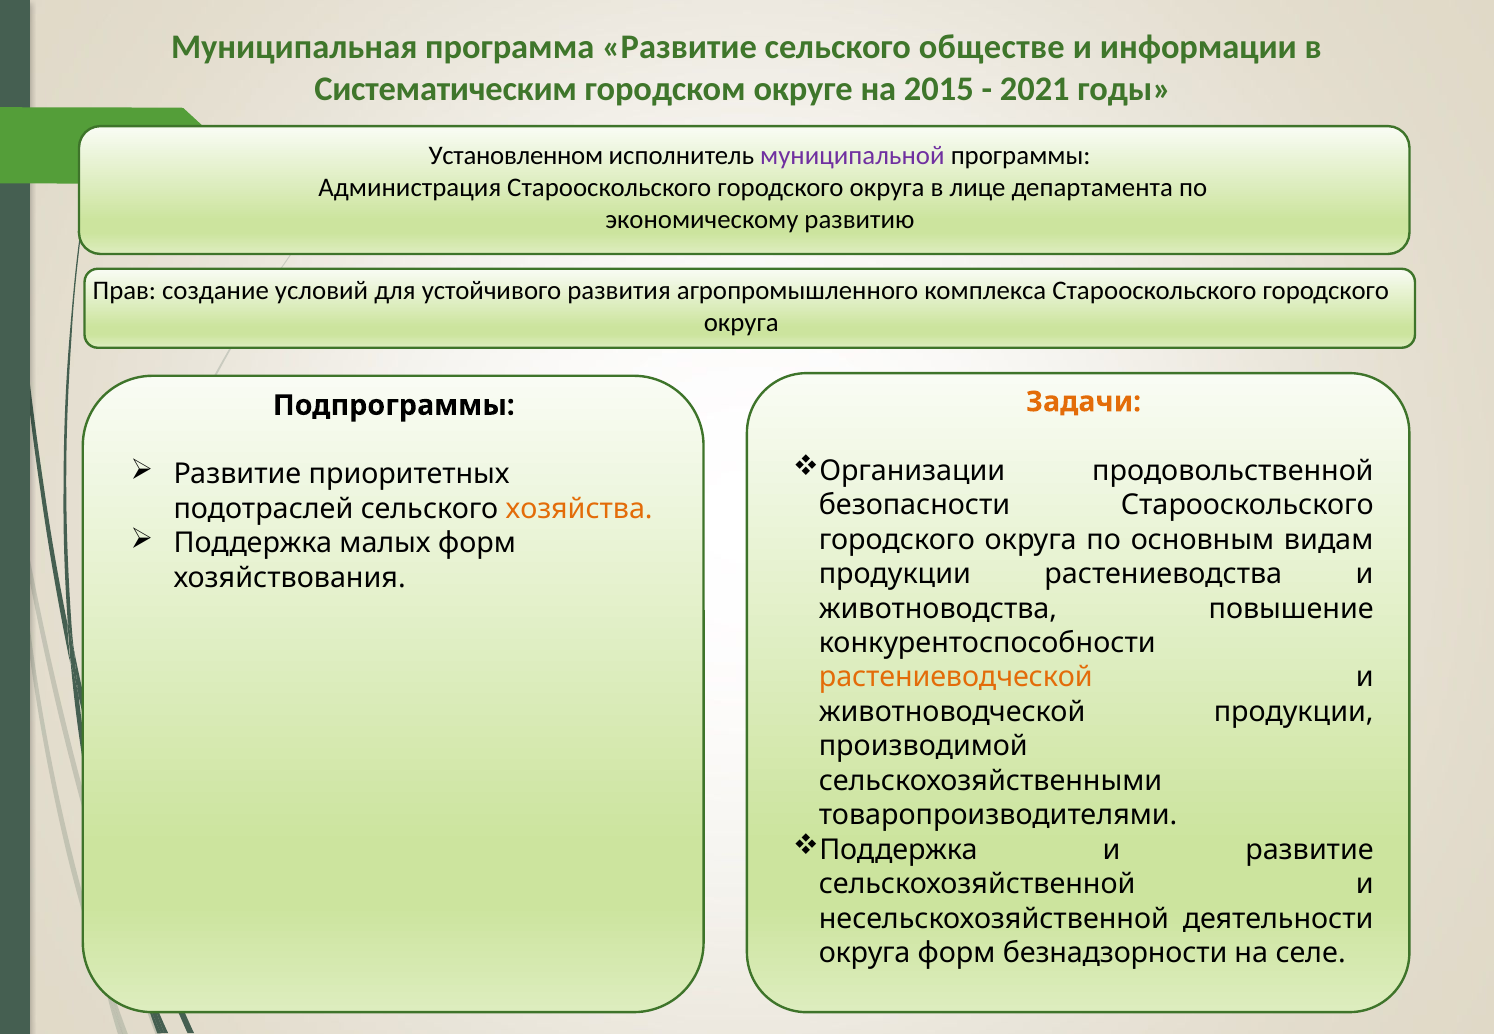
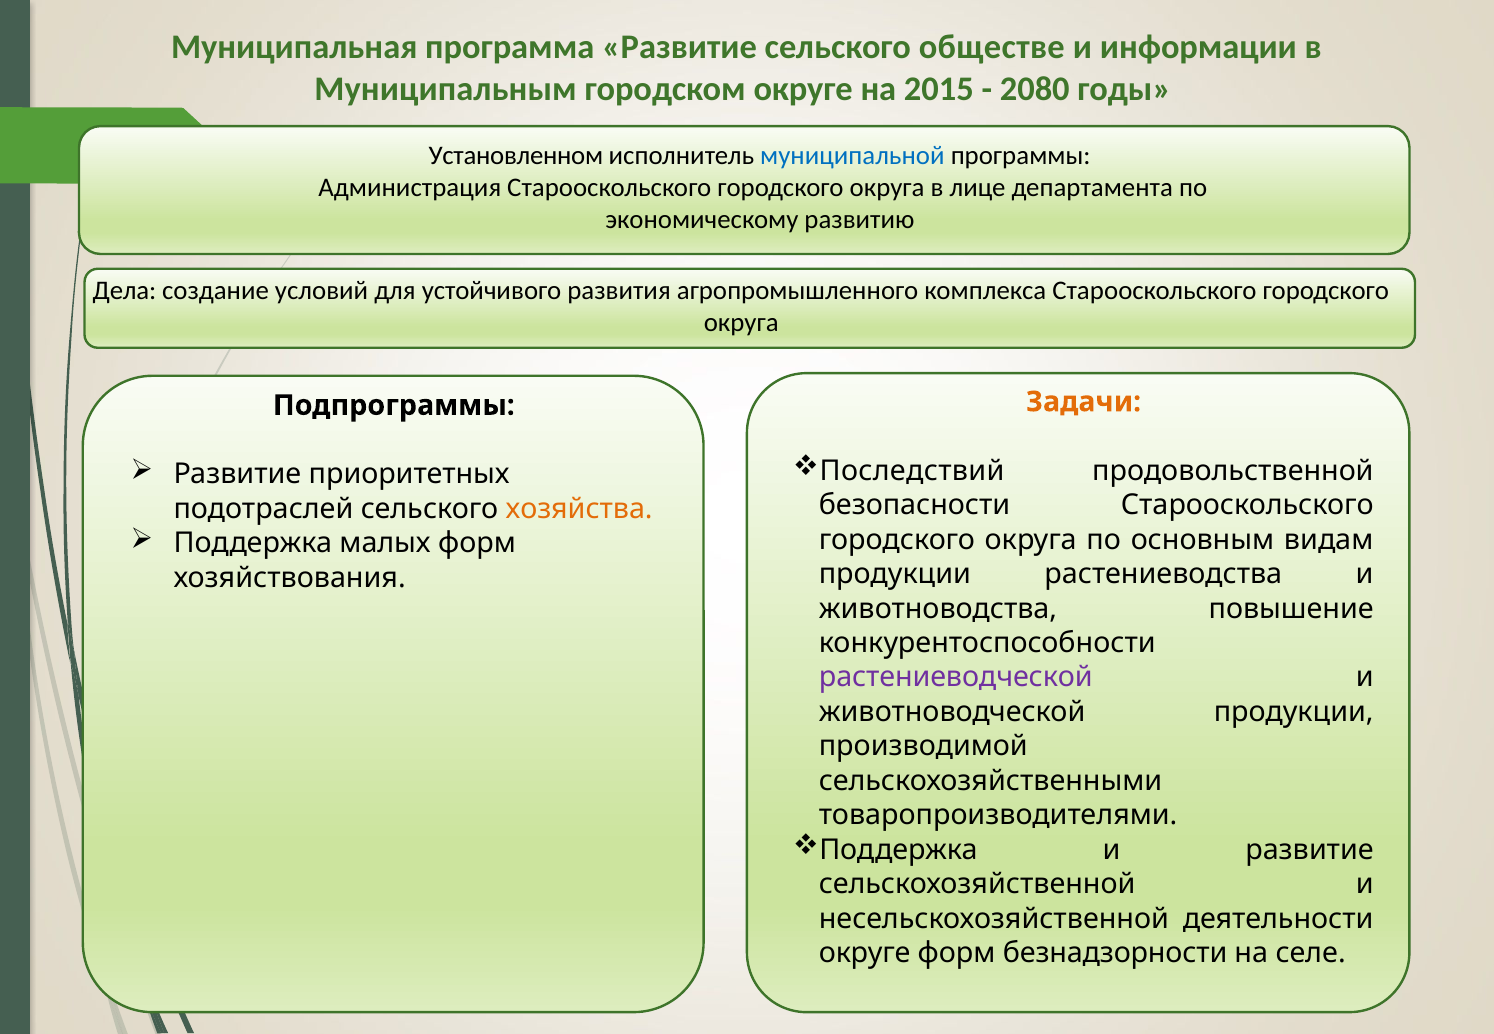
Систематическим: Систематическим -> Муниципальным (446, 89)
2021: 2021 -> 2080 (1035, 89)
муниципальной colour: purple -> blue (852, 156)
Прав: Прав -> Дела (124, 291)
Организации: Организации -> Последствий (912, 471)
растениеводческой colour: orange -> purple (956, 678)
округа: округа -> округе (865, 954)
